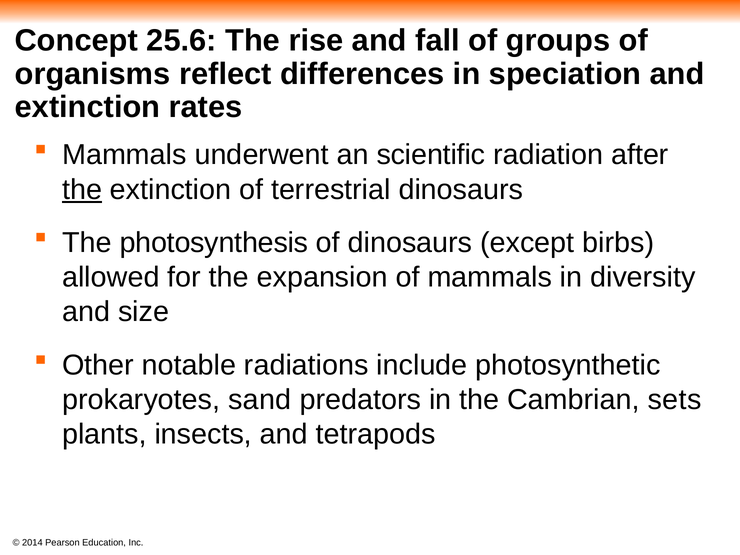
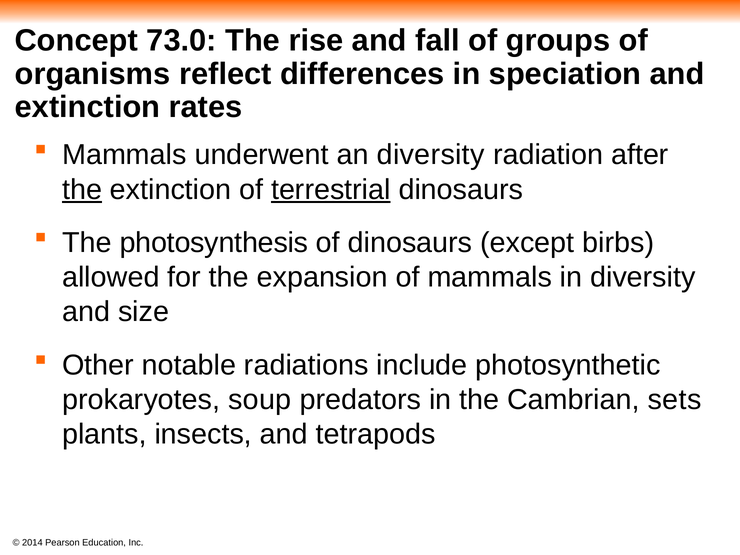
25.6: 25.6 -> 73.0 (182, 41)
an scientific: scientific -> diversity (431, 155)
terrestrial underline: none -> present (331, 190)
sand: sand -> soup (260, 400)
